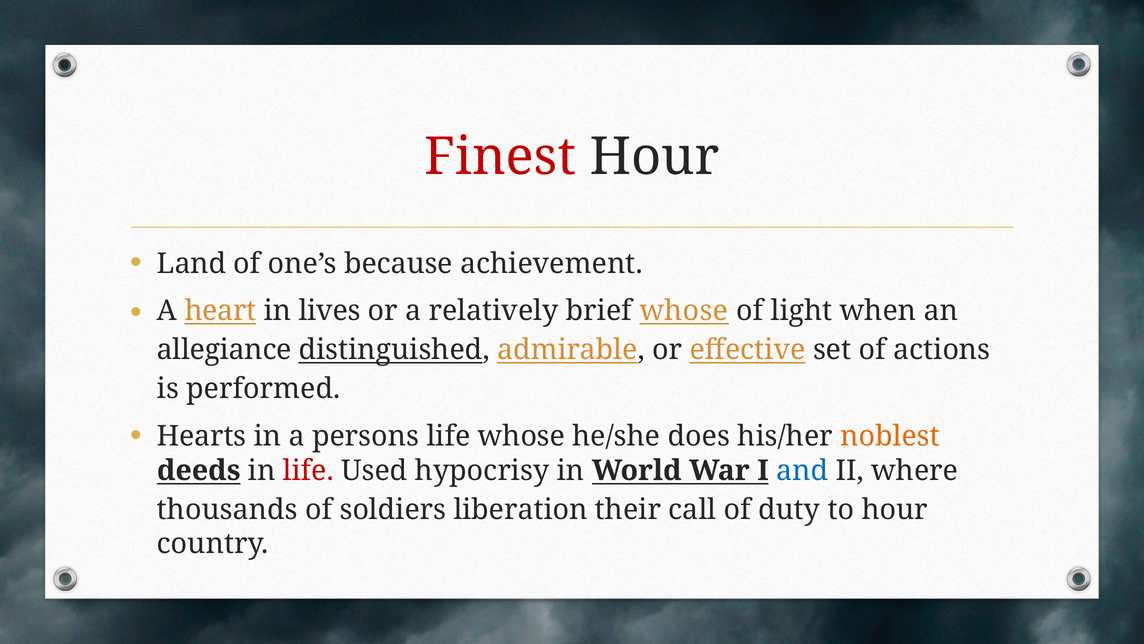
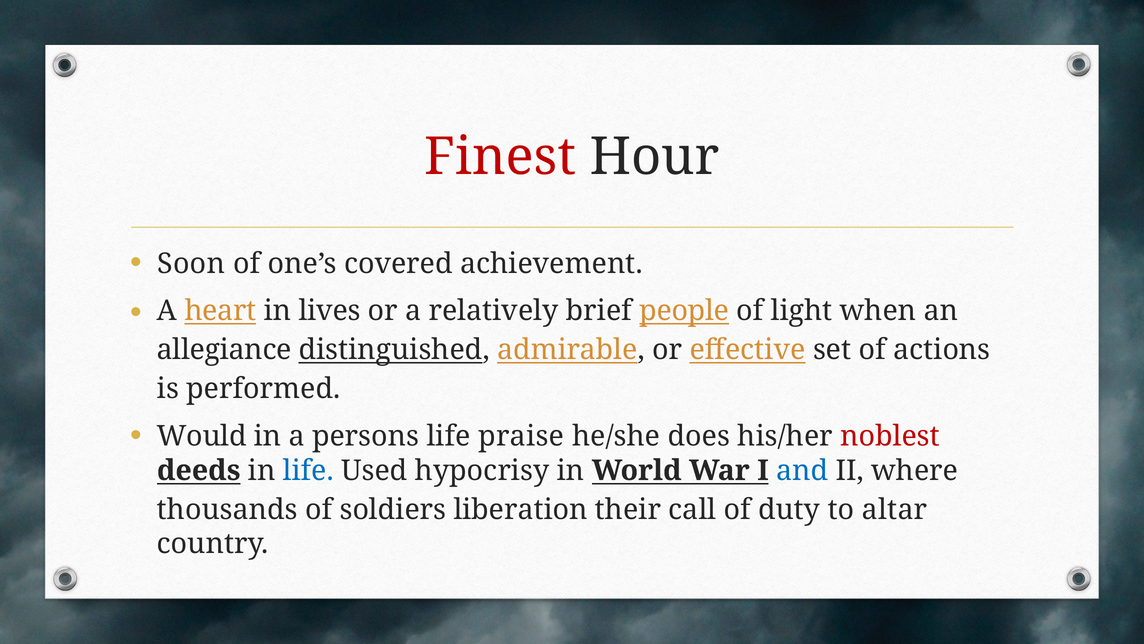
Land: Land -> Soon (191, 263)
because: because -> covered (398, 263)
brief whose: whose -> people (684, 311)
Hearts: Hearts -> Would (202, 436)
life whose: whose -> praise (521, 436)
noblest colour: orange -> red (890, 436)
life colour: red -> blue (308, 470)
to hour: hour -> altar (895, 509)
